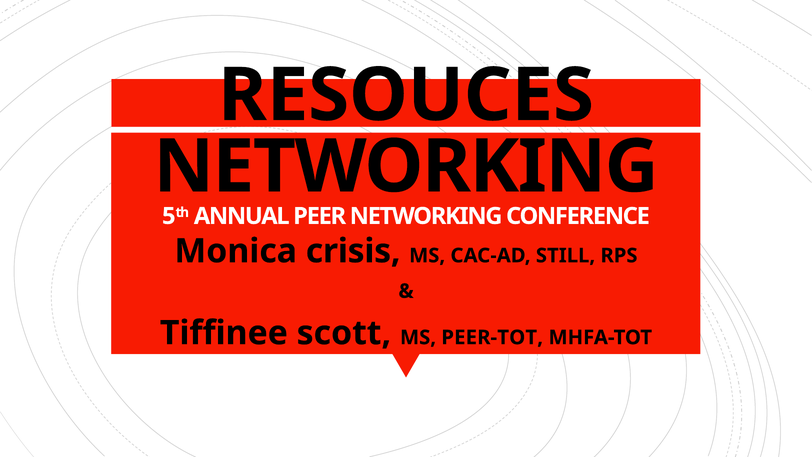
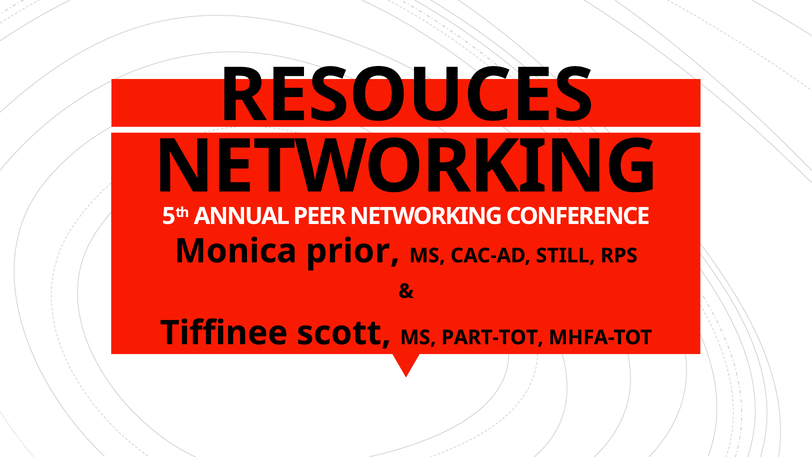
crisis: crisis -> prior (353, 251)
PEER-TOT: PEER-TOT -> PART-TOT (492, 337)
